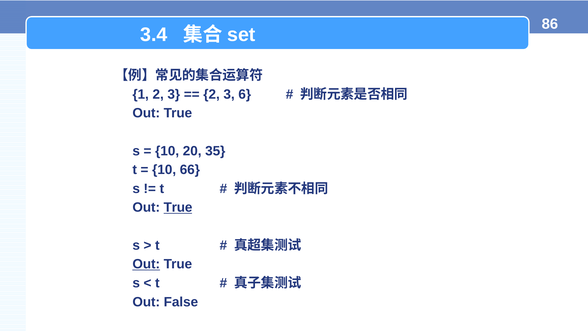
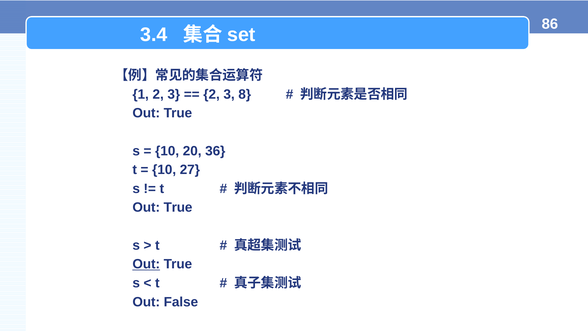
6: 6 -> 8 (245, 94)
35: 35 -> 36 (215, 151)
66: 66 -> 27 (190, 170)
True underline: present -> none (178, 207)
